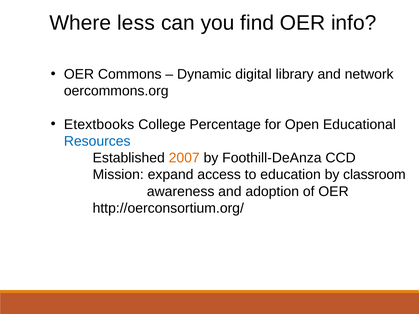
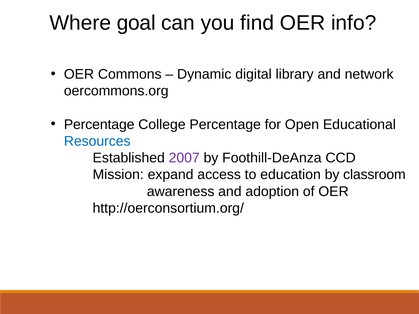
less: less -> goal (136, 23)
Etextbooks: Etextbooks -> Percentage (99, 125)
2007 colour: orange -> purple (184, 158)
